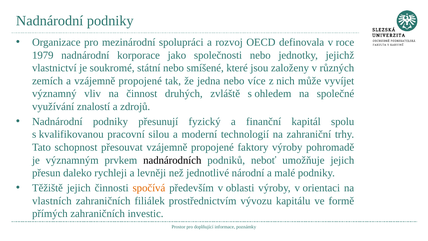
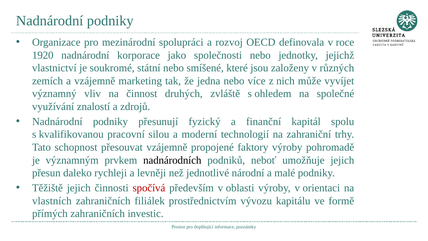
1979: 1979 -> 1920 (43, 55)
a vzájemně propojené: propojené -> marketing (140, 81)
spočívá colour: orange -> red (149, 188)
